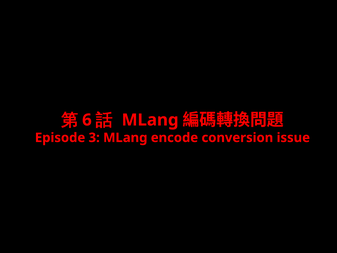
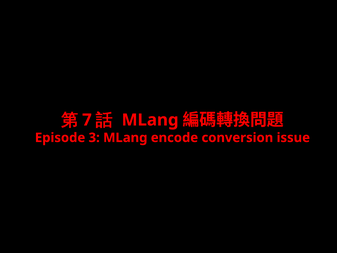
6: 6 -> 7 (87, 120)
